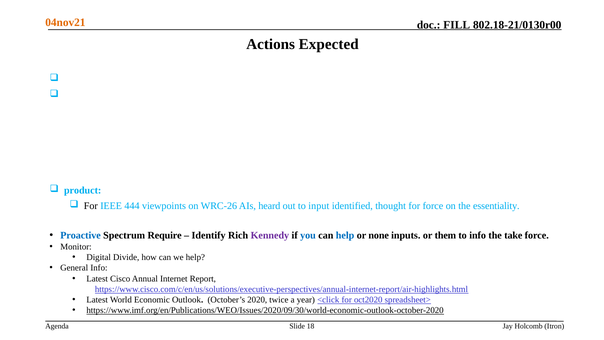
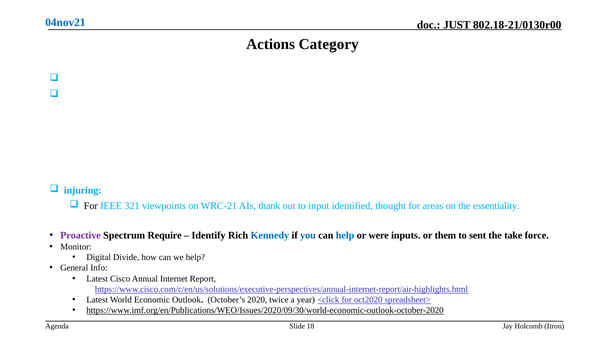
04nov21 colour: orange -> blue (65, 23)
FILL: FILL -> JUST (457, 25)
Expected: Expected -> Category (329, 44)
product: product -> injuring (83, 190)
444: 444 -> 321 (132, 206)
WRC-26: WRC-26 -> WRC-21 (219, 206)
heard: heard -> thank (269, 206)
for force: force -> areas (433, 206)
Proactive colour: blue -> purple (81, 235)
Kennedy colour: purple -> blue (270, 235)
none: none -> were (379, 235)
to info: info -> sent (478, 235)
